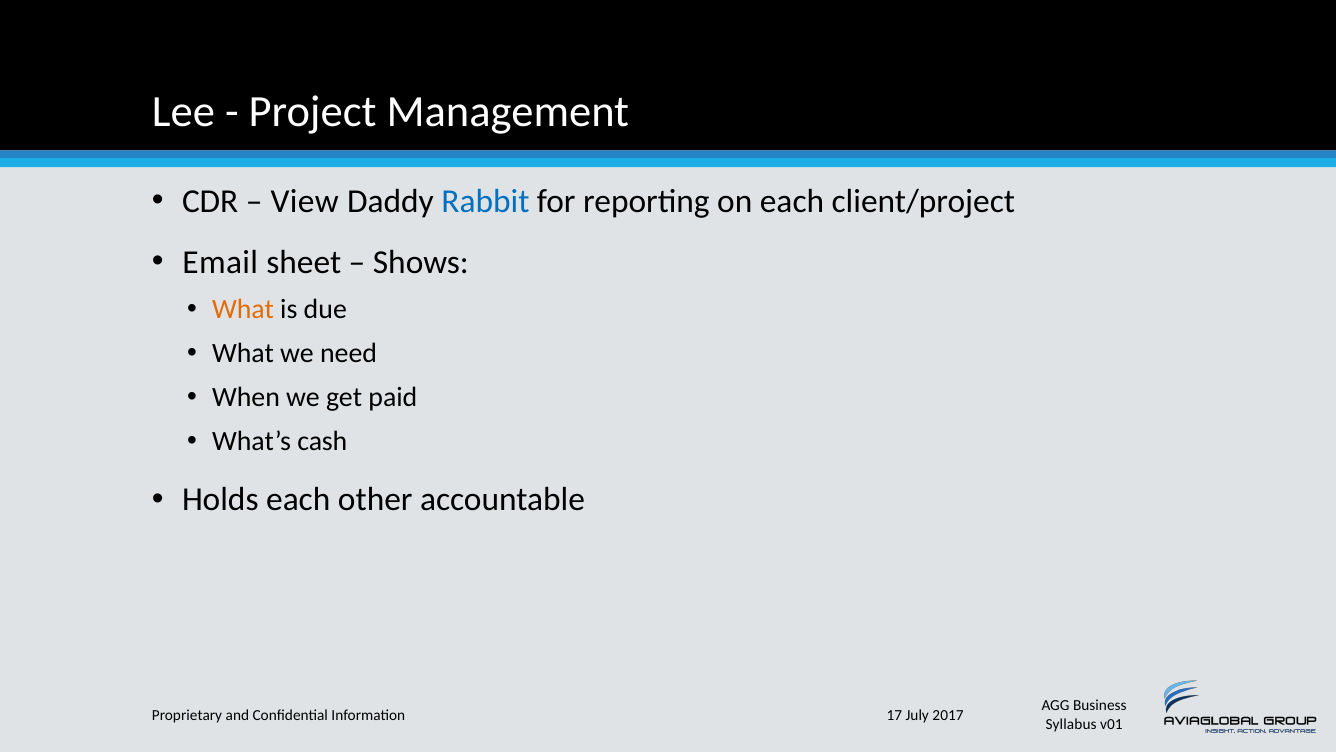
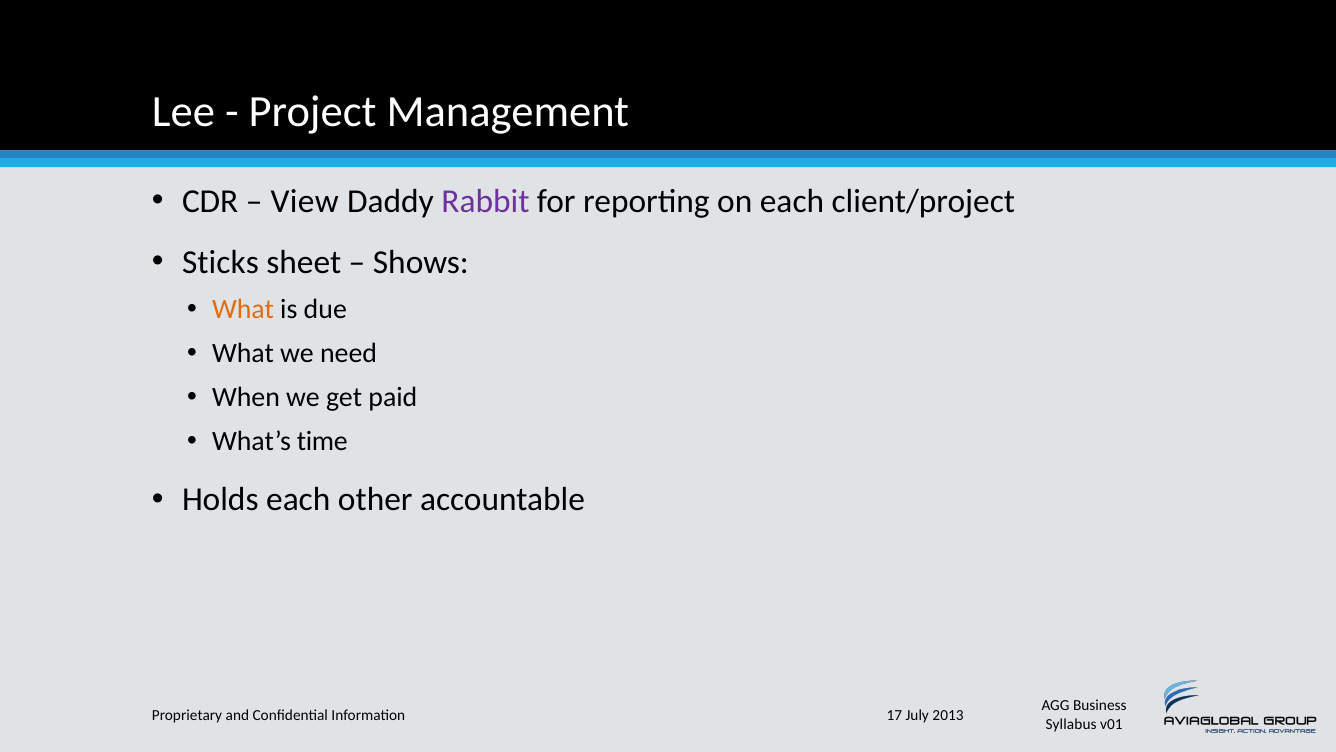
Rabbit colour: blue -> purple (485, 201)
Email: Email -> Sticks (220, 262)
cash: cash -> time (322, 441)
2017: 2017 -> 2013 (948, 715)
